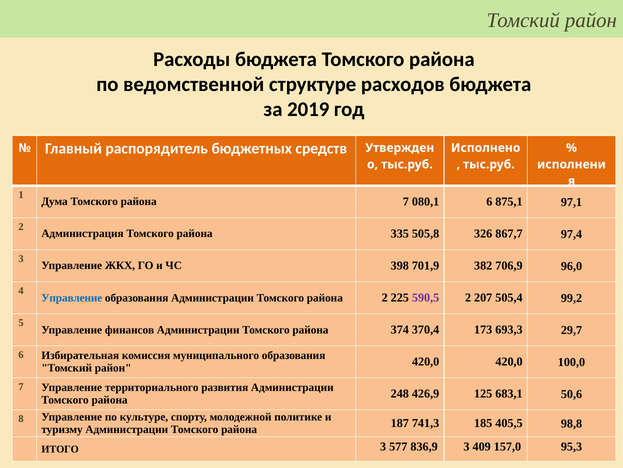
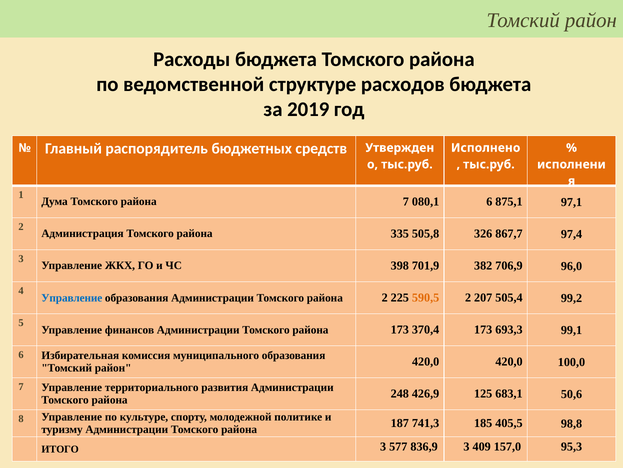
590,5 colour: purple -> orange (426, 297)
района 374: 374 -> 173 (400, 329)
29,7: 29,7 -> 99,1 (571, 330)
